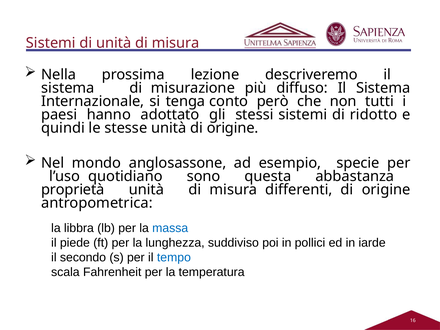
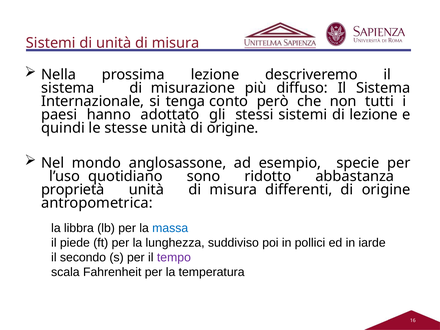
di ridotto: ridotto -> lezione (374, 115)
questa: questa -> ridotto (268, 176)
tempo colour: blue -> purple (174, 257)
